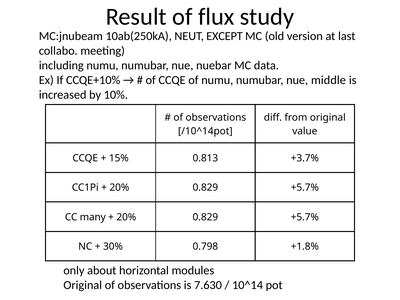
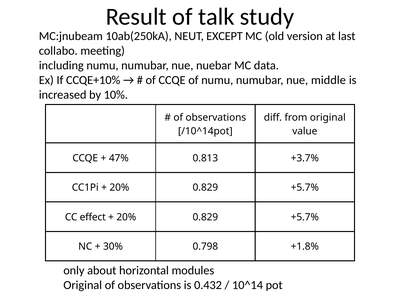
flux: flux -> talk (216, 17)
15%: 15% -> 47% (119, 158)
many: many -> effect (93, 217)
7.630: 7.630 -> 0.432 (208, 285)
